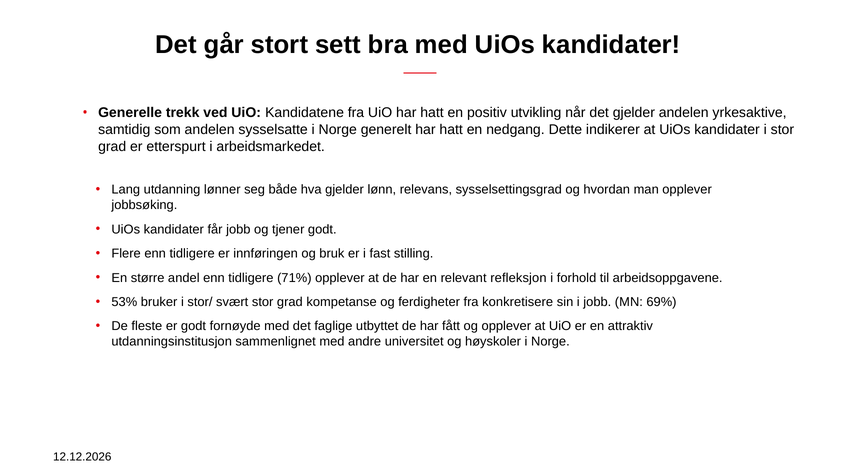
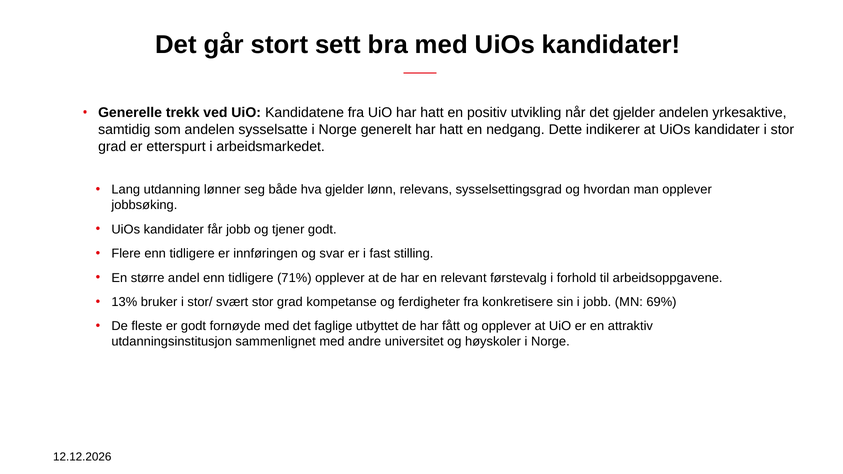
bruk: bruk -> svar (332, 254)
refleksjon: refleksjon -> førstevalg (518, 278)
53%: 53% -> 13% (124, 302)
